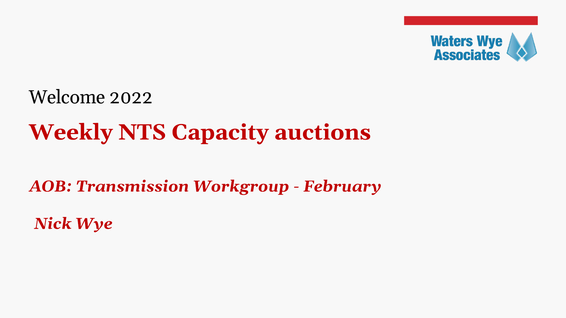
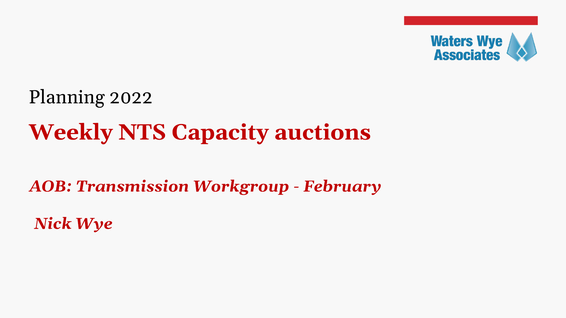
Welcome: Welcome -> Planning (67, 97)
